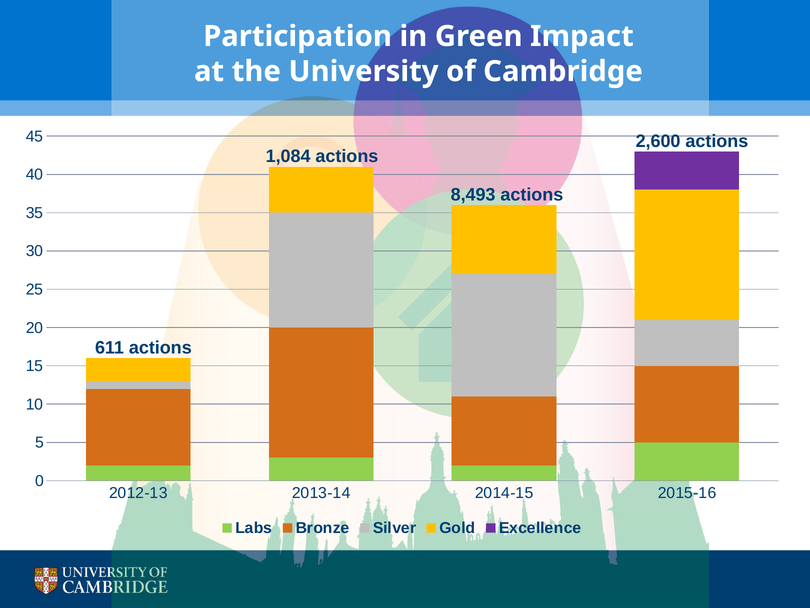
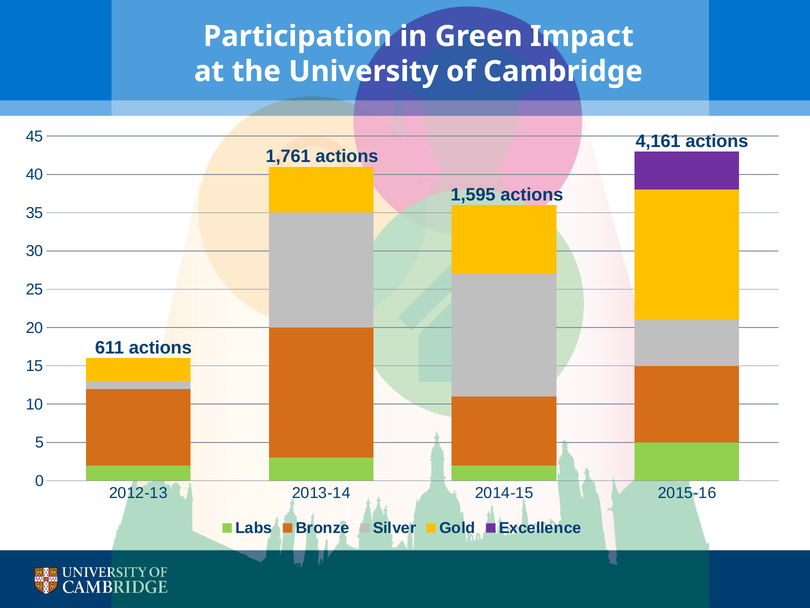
2,600: 2,600 -> 4,161 (658, 141)
1,084: 1,084 -> 1,761 (288, 156)
8,493: 8,493 -> 1,595 (473, 195)
